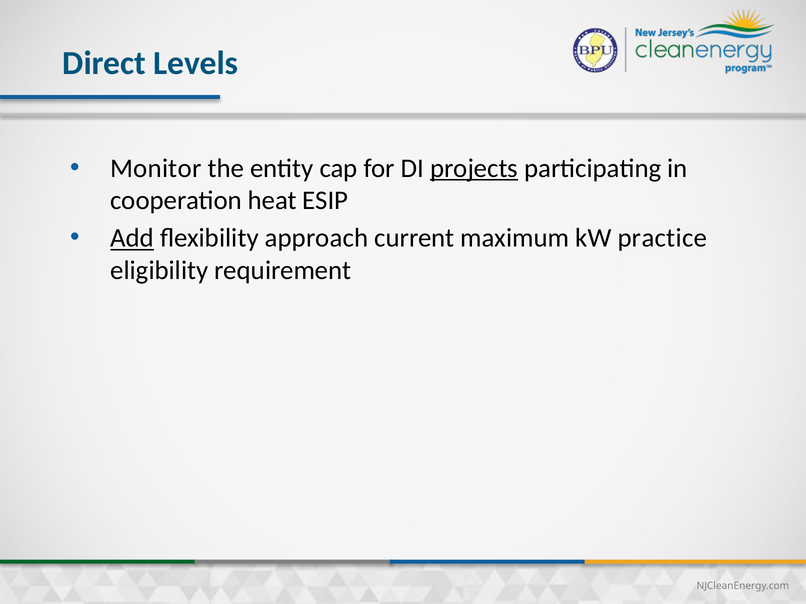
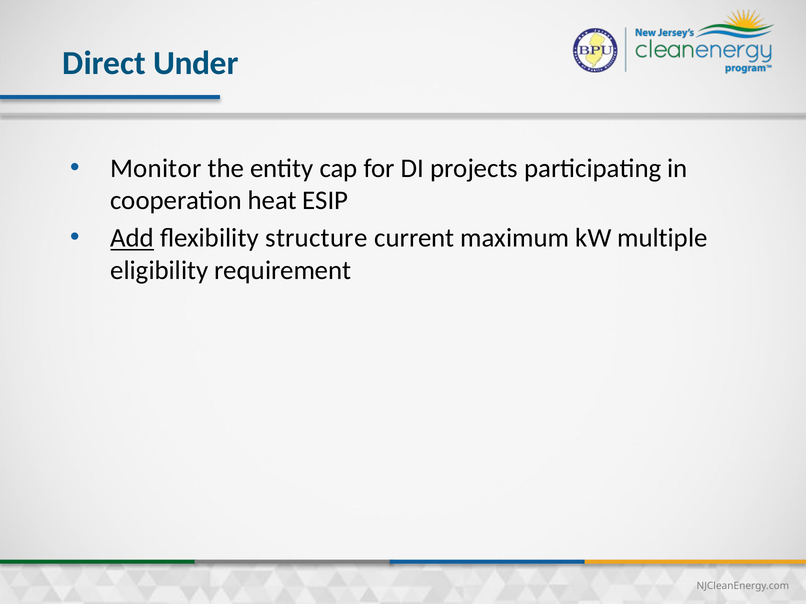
Levels: Levels -> Under (196, 63)
projects underline: present -> none (474, 168)
approach: approach -> structure (316, 238)
practice: practice -> multiple (662, 238)
